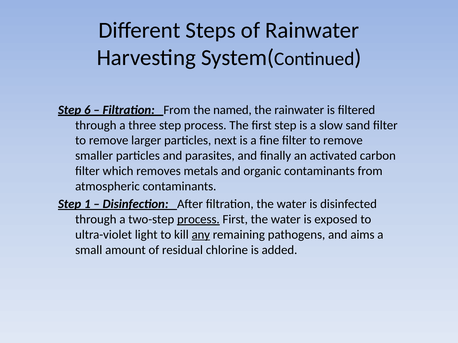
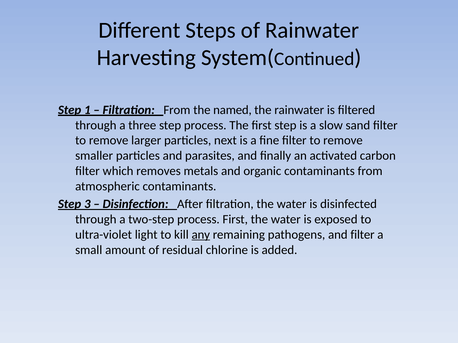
6: 6 -> 1 (87, 110)
1: 1 -> 3 (87, 204)
process underline: present -> none (198, 220)
and aims: aims -> filter (363, 235)
